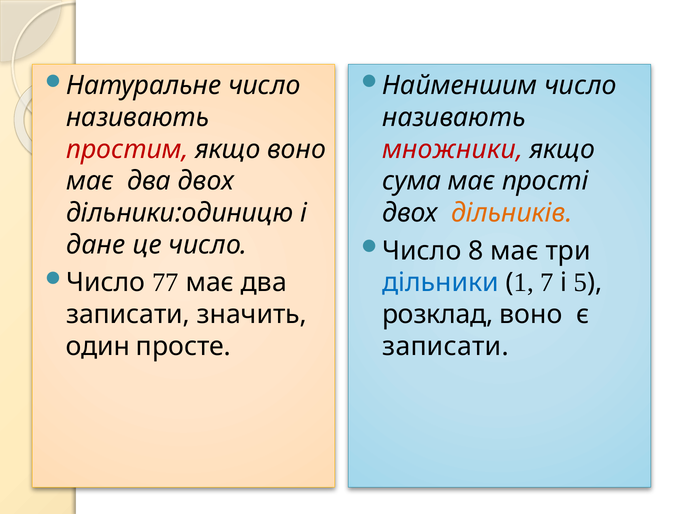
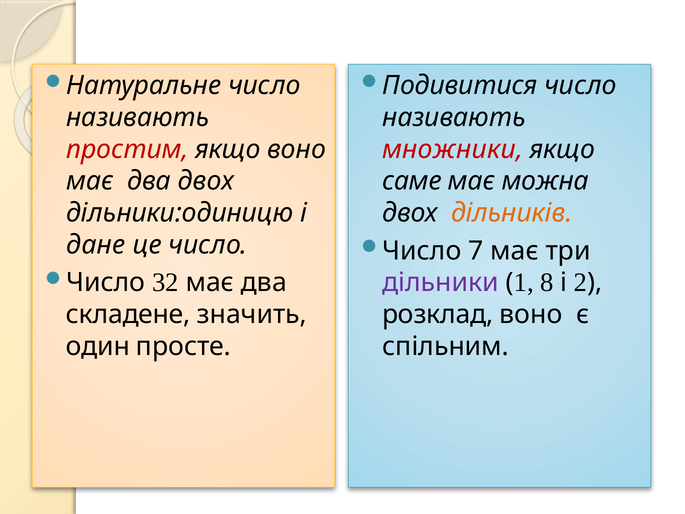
Найменшим: Найменшим -> Подивитися (460, 85)
сума: сума -> саме (412, 181)
прості: прості -> можна (545, 181)
8: 8 -> 7 (476, 251)
77: 77 -> 32 (166, 283)
дільники colour: blue -> purple (441, 283)
7: 7 -> 8 (547, 283)
5: 5 -> 2 (581, 283)
записати: записати -> складене (128, 314)
записати: записати -> спільним (446, 346)
